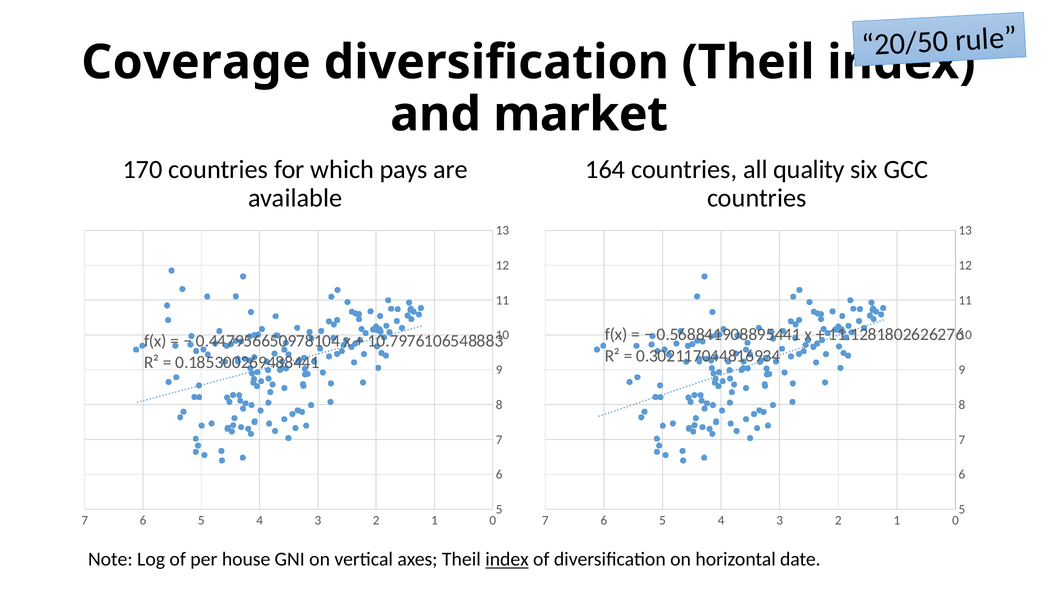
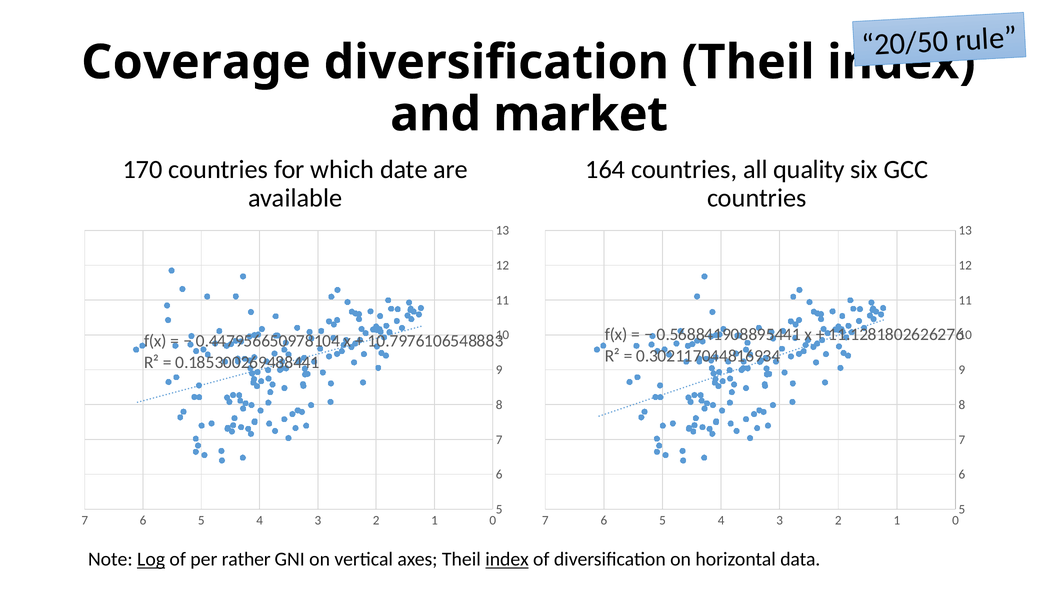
pays: pays -> date (404, 170)
Log underline: none -> present (151, 560)
house: house -> rather (246, 560)
date: date -> data (800, 560)
